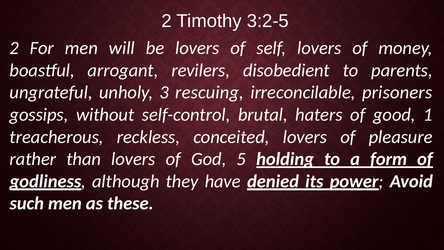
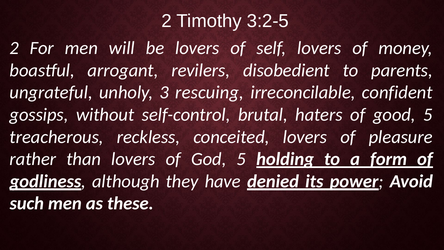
prisoners: prisoners -> confident (397, 92)
good 1: 1 -> 5 (428, 115)
